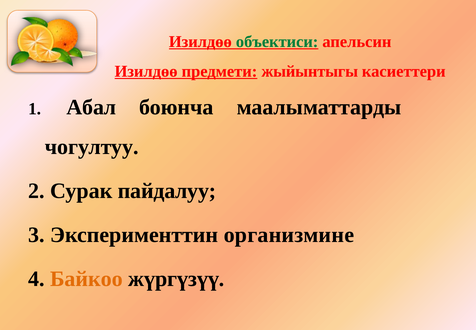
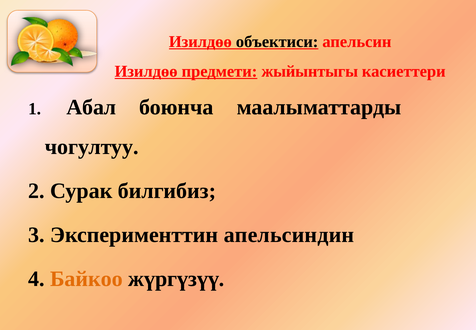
объектиси colour: green -> black (277, 42)
пайдалуу: пайдалуу -> билгибиз (167, 190)
организмине: организмине -> апельсиндин (289, 234)
